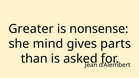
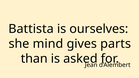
Greater: Greater -> Battista (31, 29)
nonsense: nonsense -> ourselves (99, 29)
